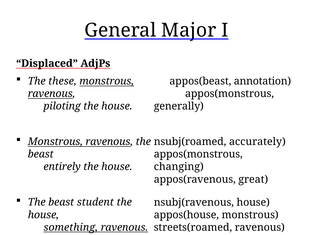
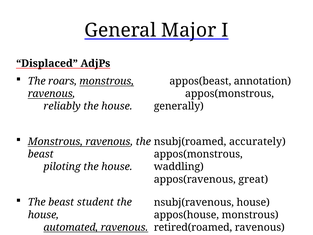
these: these -> roars (63, 81)
piloting: piloting -> reliably (62, 106)
entirely: entirely -> piloting (62, 167)
changing: changing -> waddling (179, 167)
something: something -> automated (71, 227)
streets(roamed: streets(roamed -> retired(roamed (193, 227)
